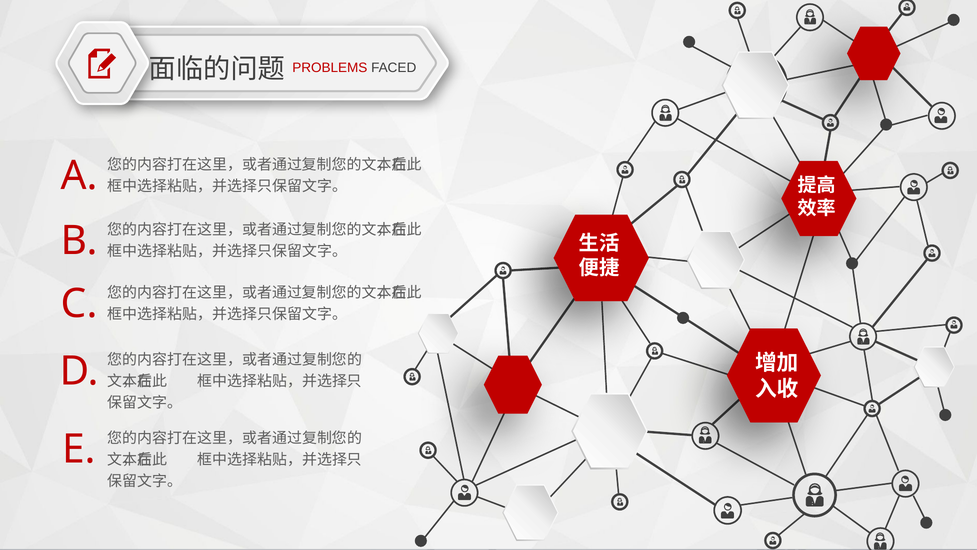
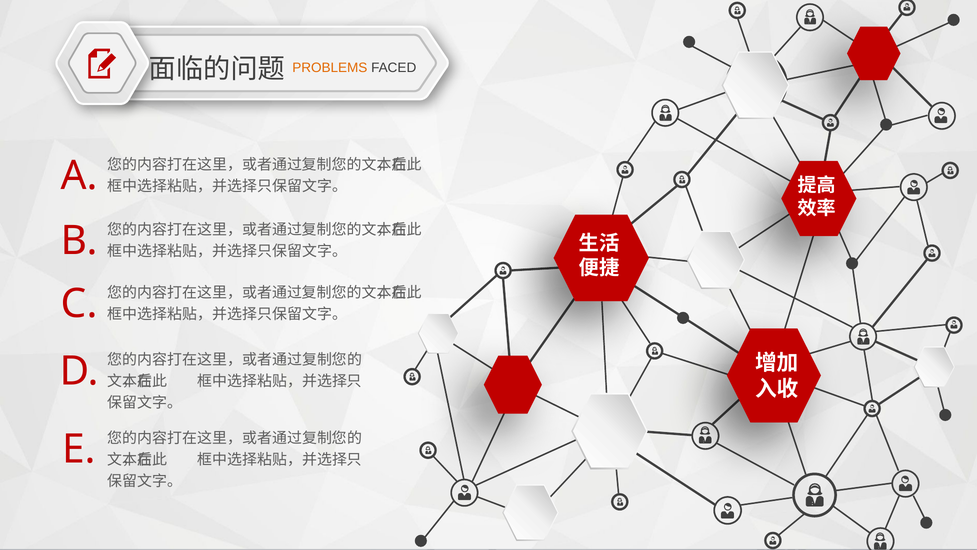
PROBLEMS colour: red -> orange (330, 68)
